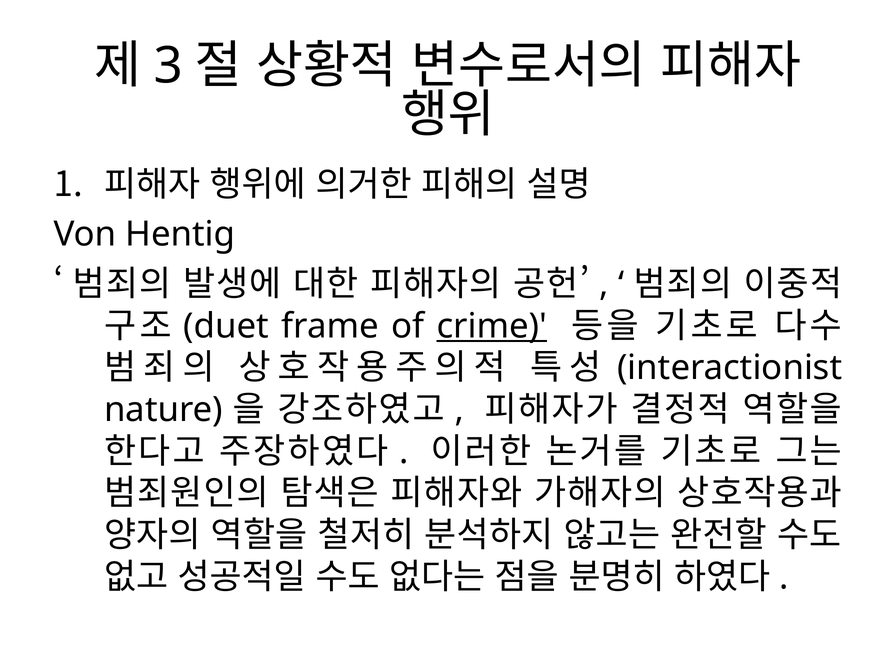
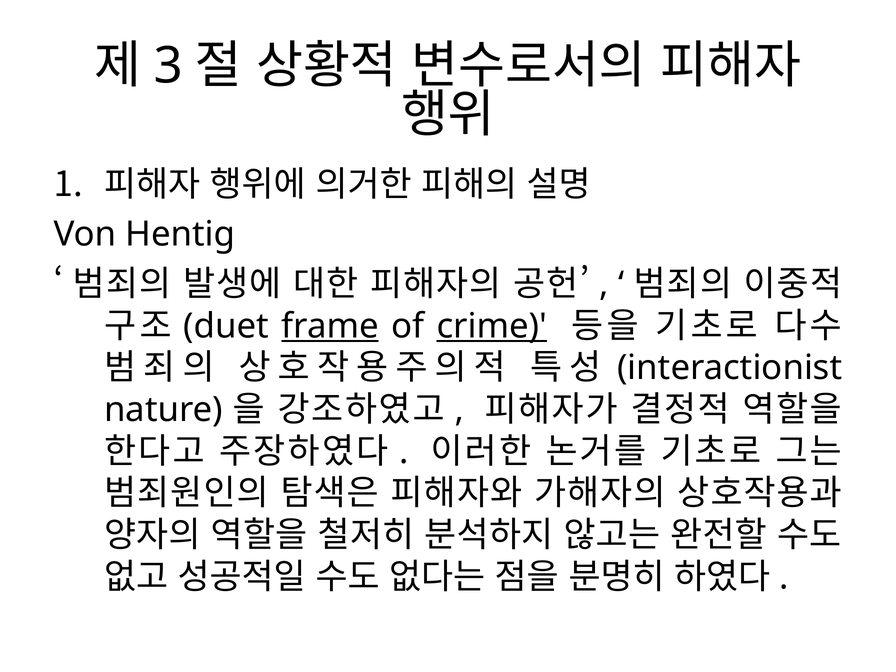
frame underline: none -> present (330, 326)
